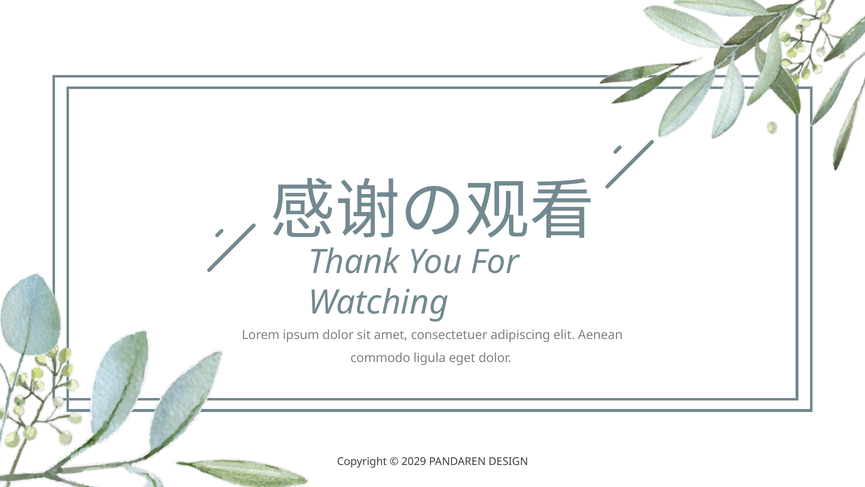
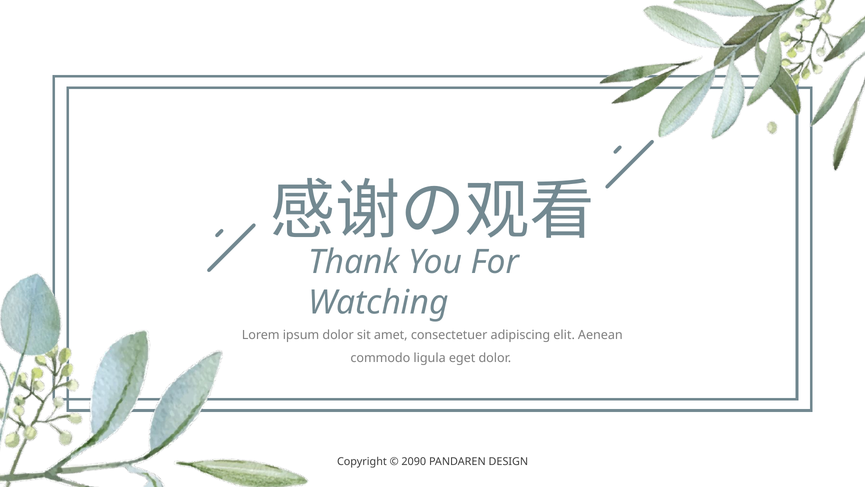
2029: 2029 -> 2090 (414, 461)
